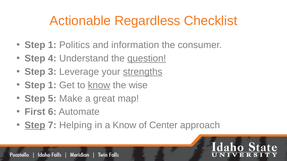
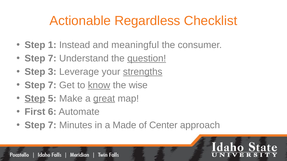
Politics: Politics -> Instead (75, 45)
information: information -> meaningful (135, 45)
4: 4 -> 7 (52, 59)
1: 1 -> 7 (52, 85)
Step underline: none -> present (35, 99)
great underline: none -> present (104, 99)
Step underline: present -> none (35, 126)
Helping: Helping -> Minutes (76, 126)
a Know: Know -> Made (124, 126)
